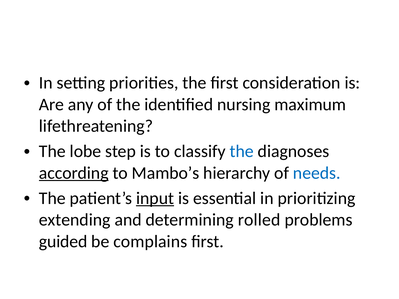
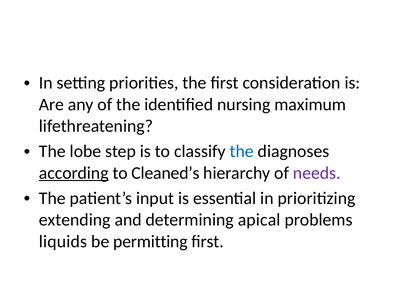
Mambo’s: Mambo’s -> Cleaned’s (166, 173)
needs colour: blue -> purple (317, 173)
input underline: present -> none (155, 198)
rolled: rolled -> apical (259, 220)
guided: guided -> liquids (63, 242)
complains: complains -> permitting (150, 242)
